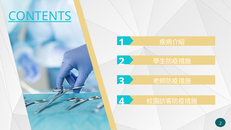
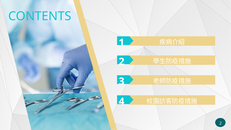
CONTENTS underline: present -> none (40, 16)
